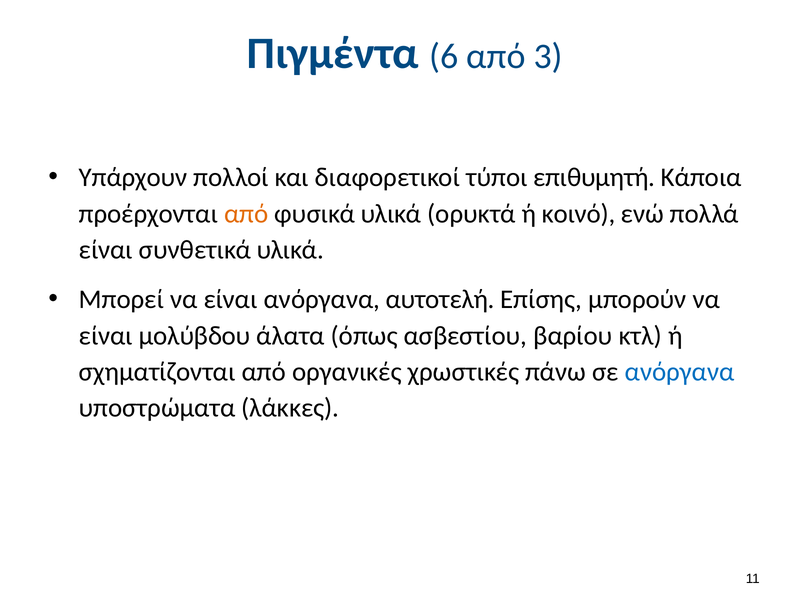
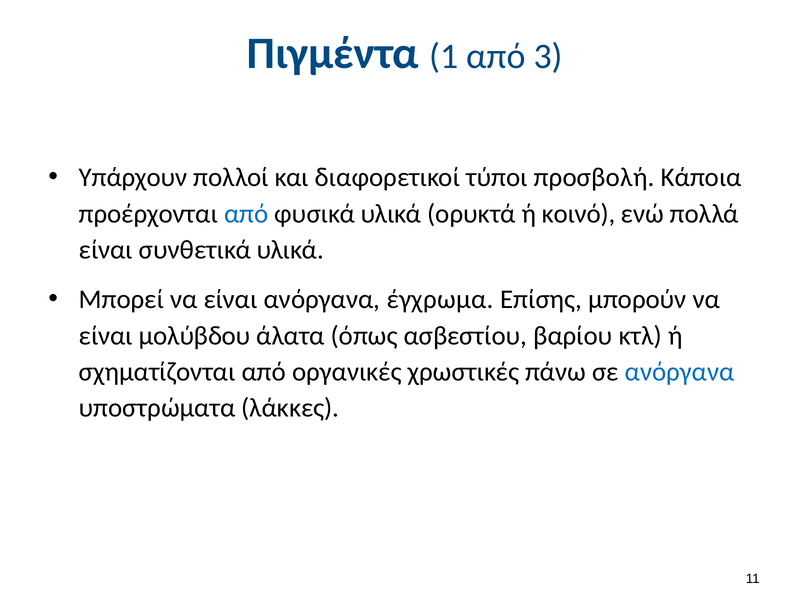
6: 6 -> 1 (444, 57)
επιθυμητή: επιθυμητή -> προσβολή (594, 177)
από colour: orange -> blue (246, 214)
αυτοτελή: αυτοτελή -> έγχρωμα (440, 299)
